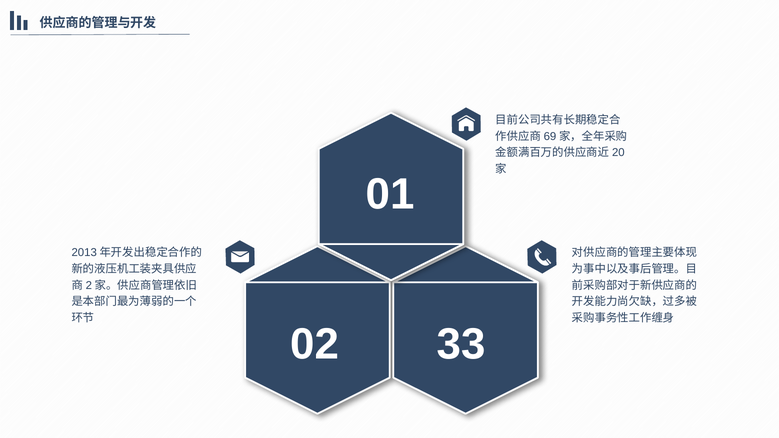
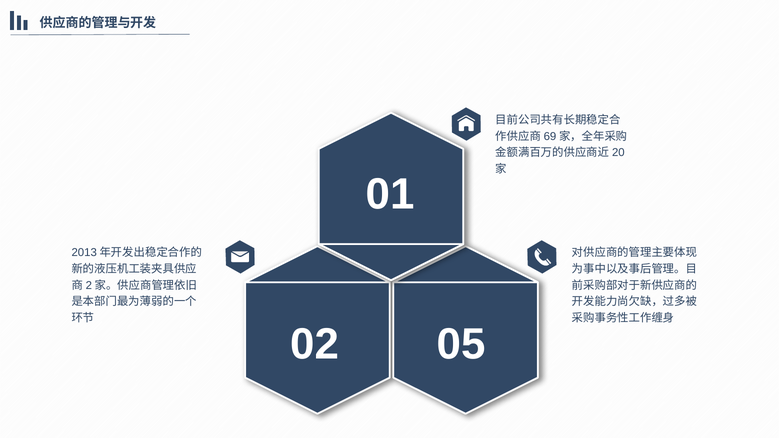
33: 33 -> 05 (461, 345)
